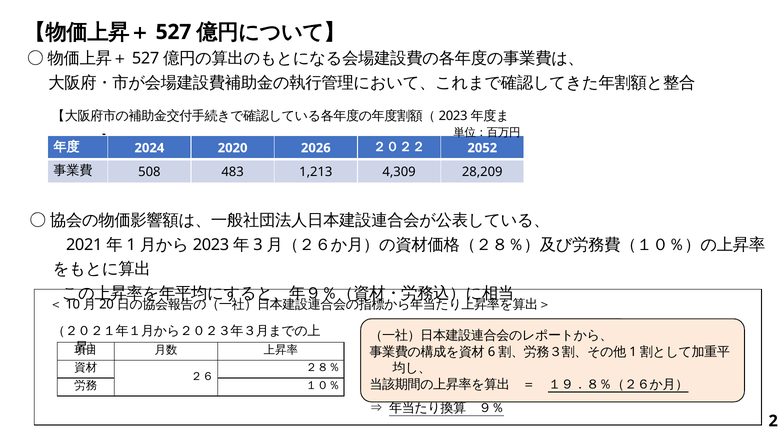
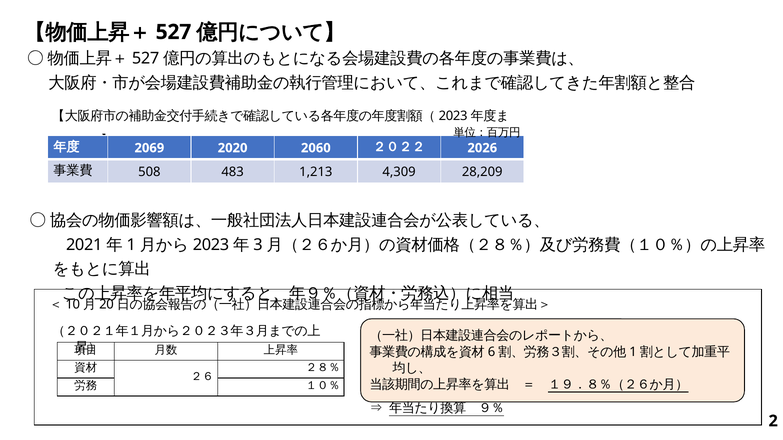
2024: 2024 -> 2069 (149, 148)
2026: 2026 -> 2060 (316, 148)
2052: 2052 -> 2026 (482, 148)
